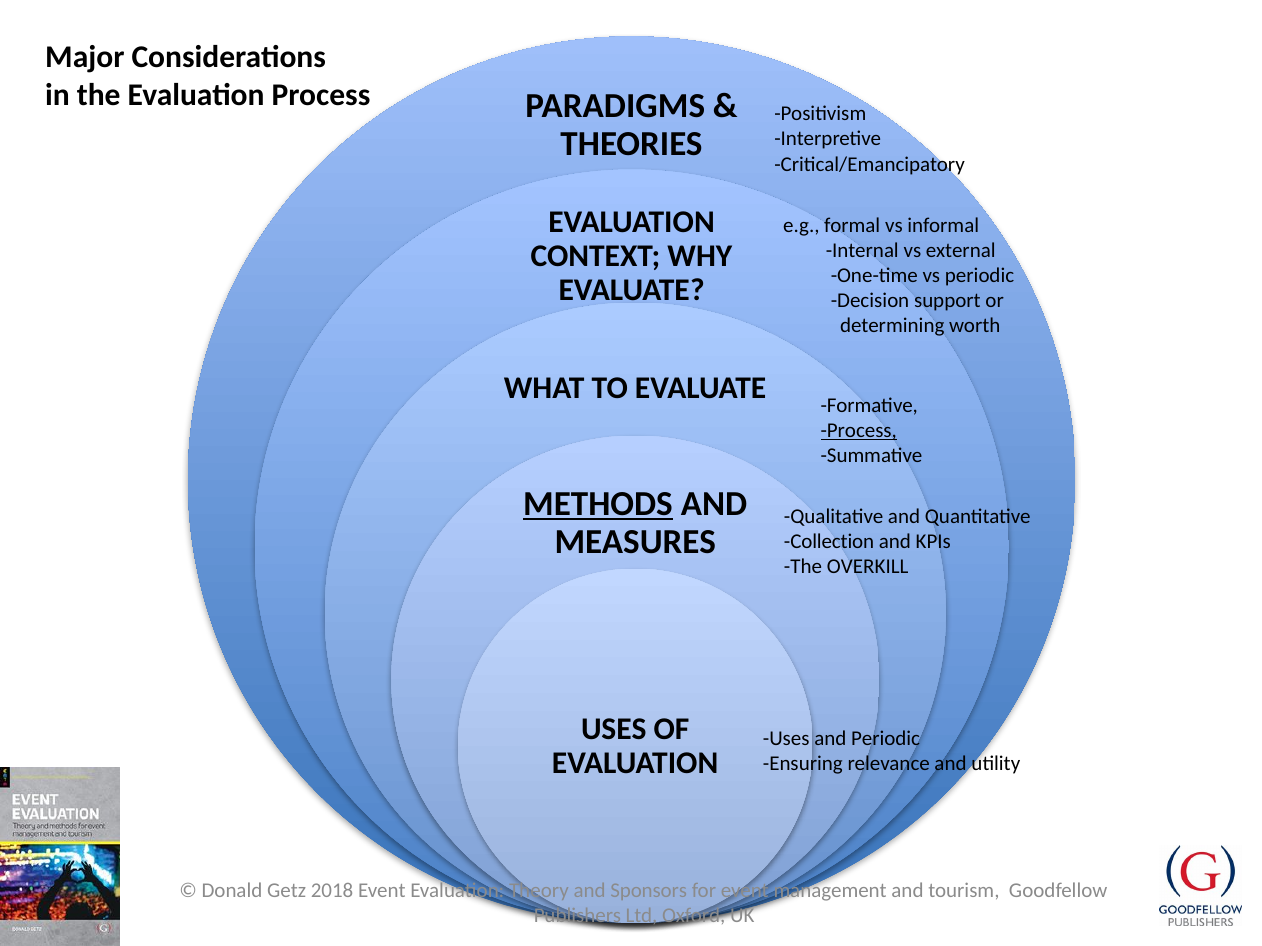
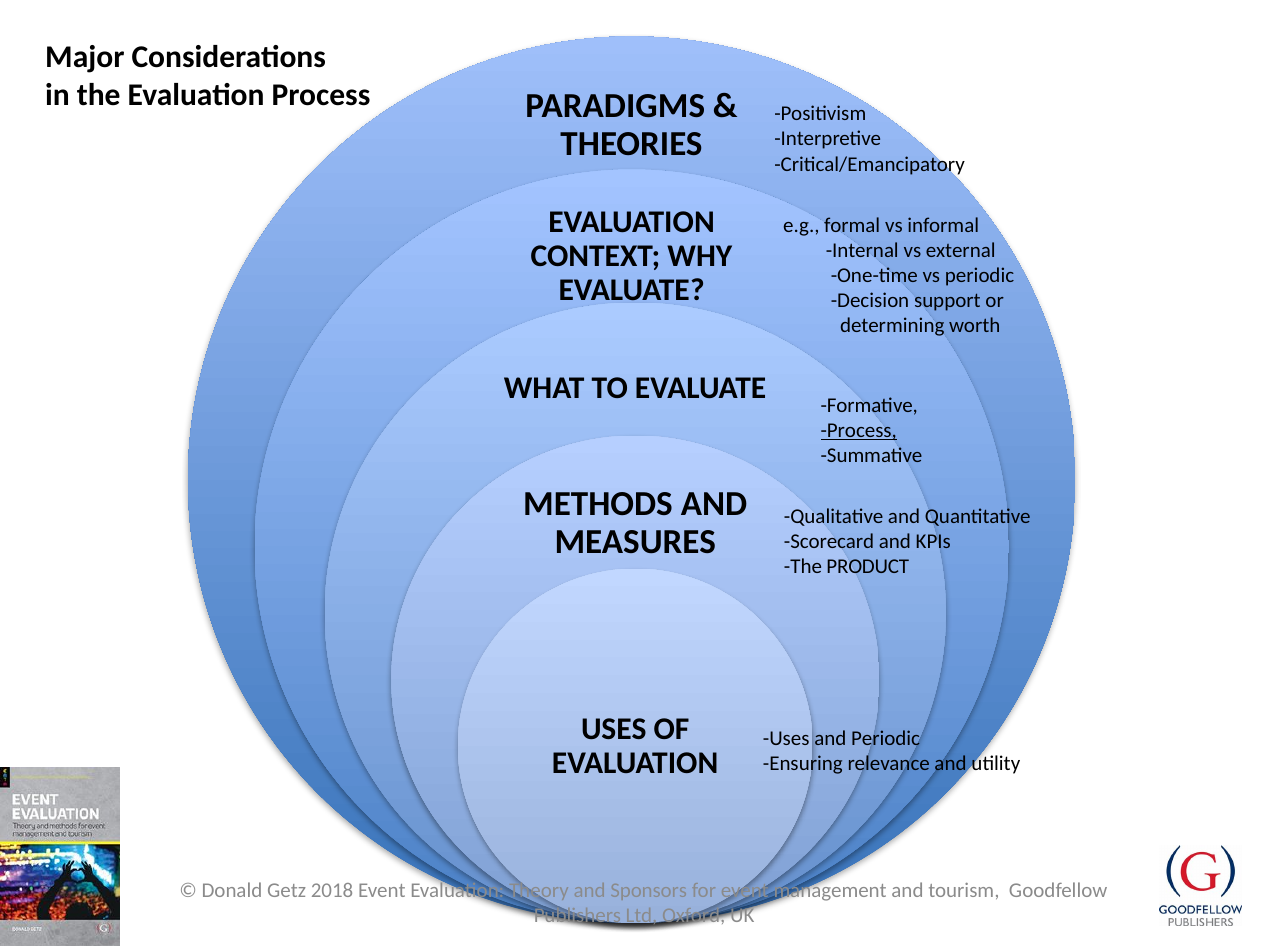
METHODS underline: present -> none (598, 505)
Collection: Collection -> Scorecard (829, 542)
OVERKILL: OVERKILL -> PRODUCT (868, 567)
